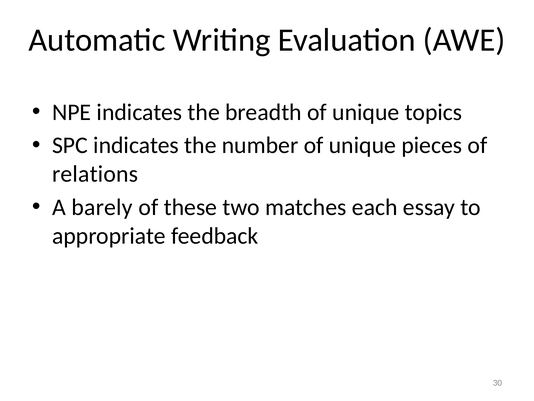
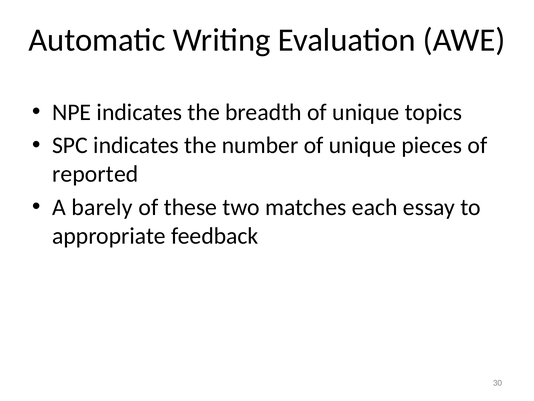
relations: relations -> reported (95, 174)
